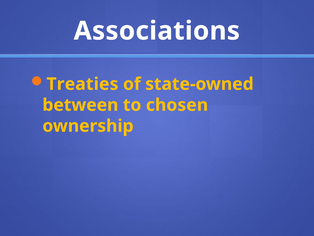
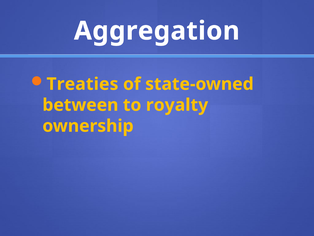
Associations: Associations -> Aggregation (157, 31)
chosen: chosen -> royalty (177, 105)
